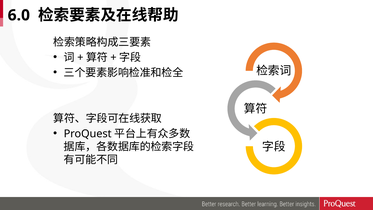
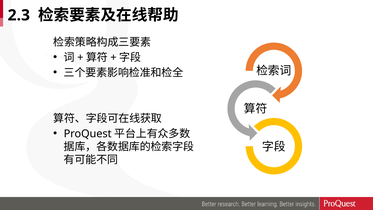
6.0: 6.0 -> 2.3 (19, 15)
